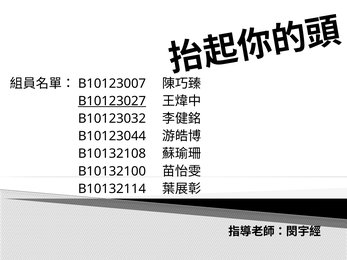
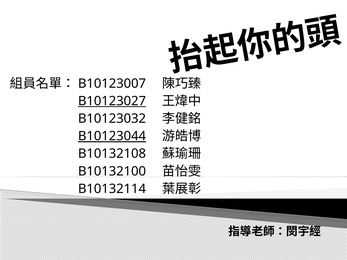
B10123044 underline: none -> present (112, 136)
